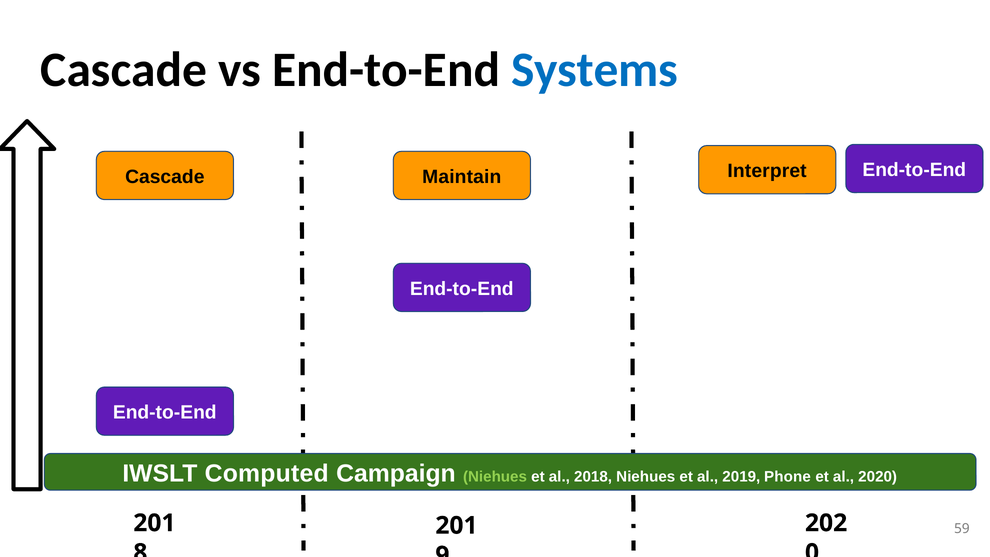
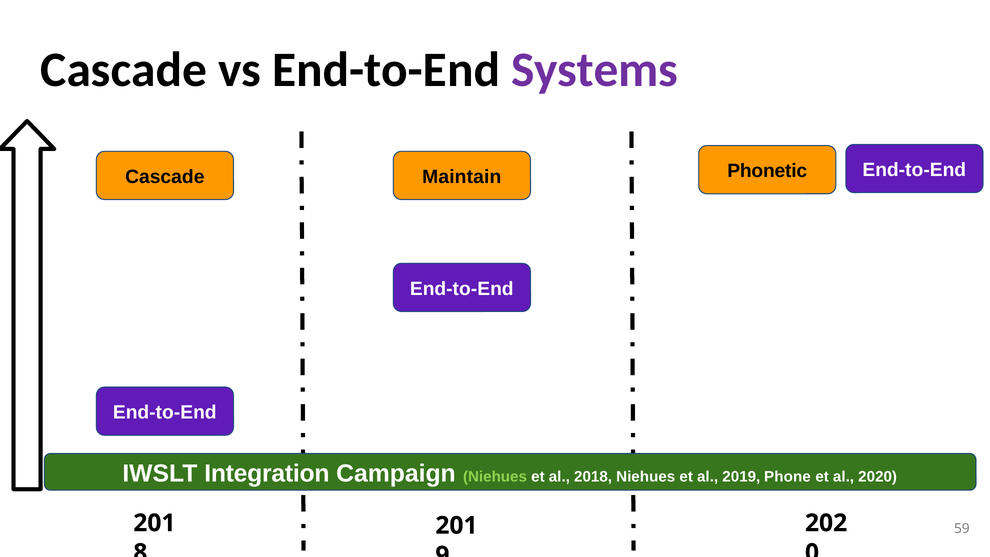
Systems colour: blue -> purple (595, 70)
Interpret: Interpret -> Phonetic (767, 171)
Computed: Computed -> Integration (267, 473)
